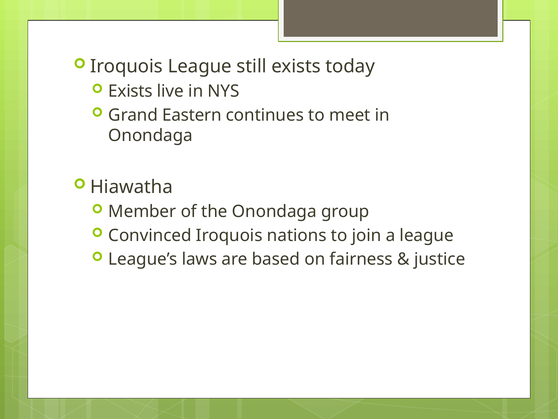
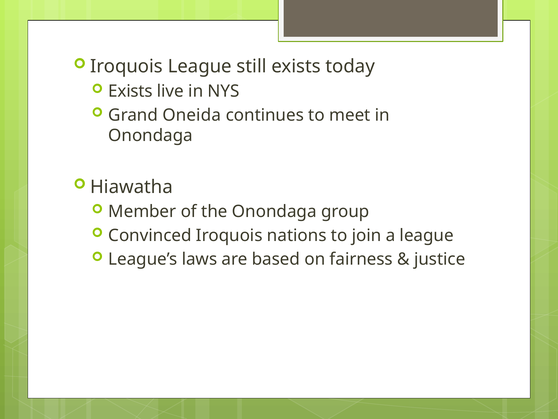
Eastern: Eastern -> Oneida (192, 115)
